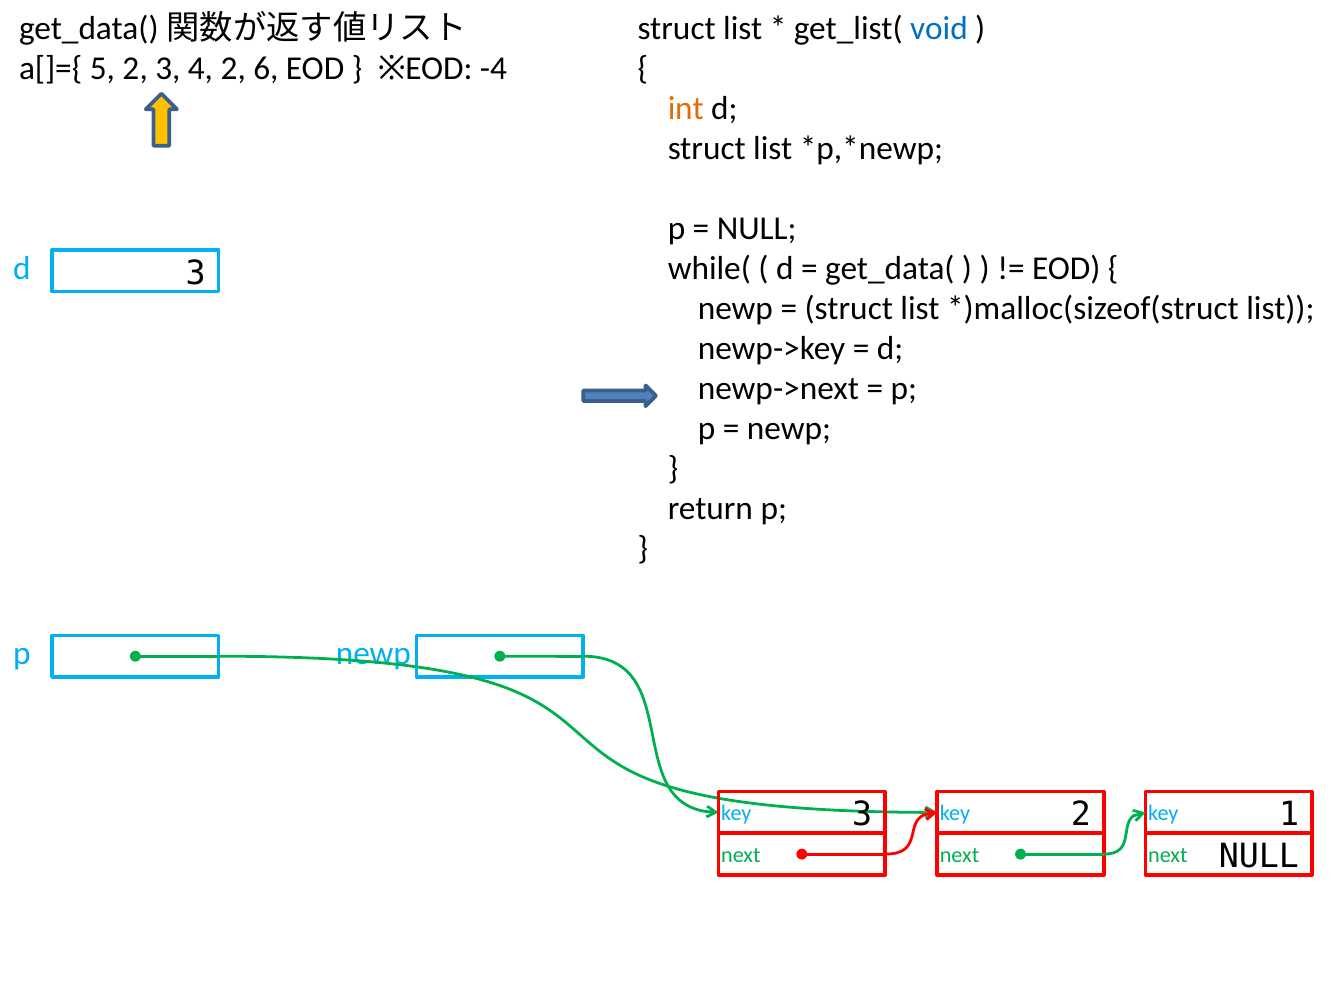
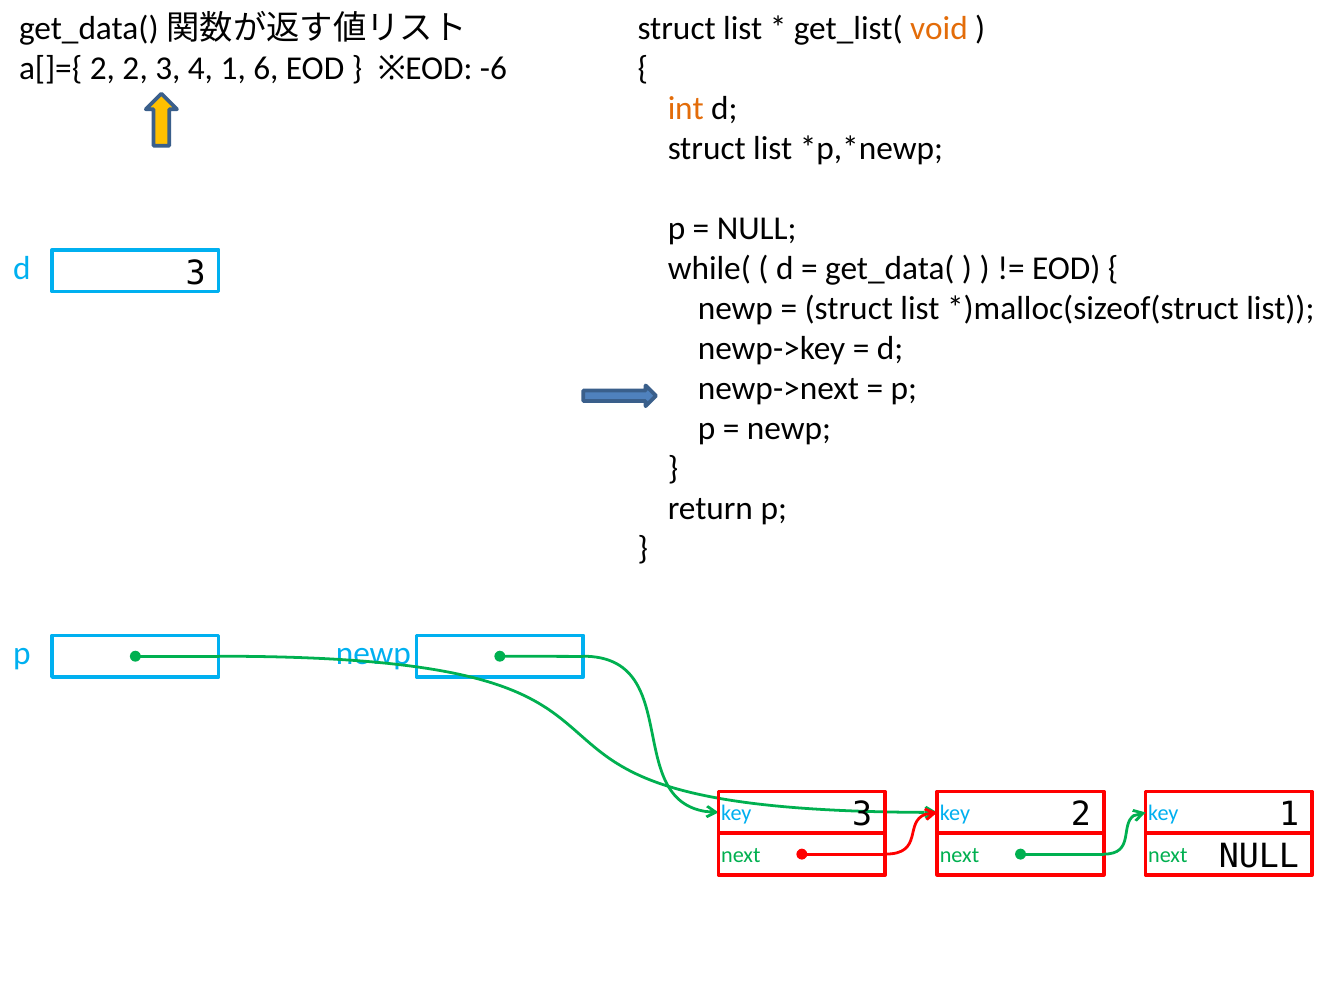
void colour: blue -> orange (939, 29)
a[]={ 5: 5 -> 2 (102, 69)
4 2: 2 -> 1 (233, 69)
-4: -4 -> -6 (493, 69)
